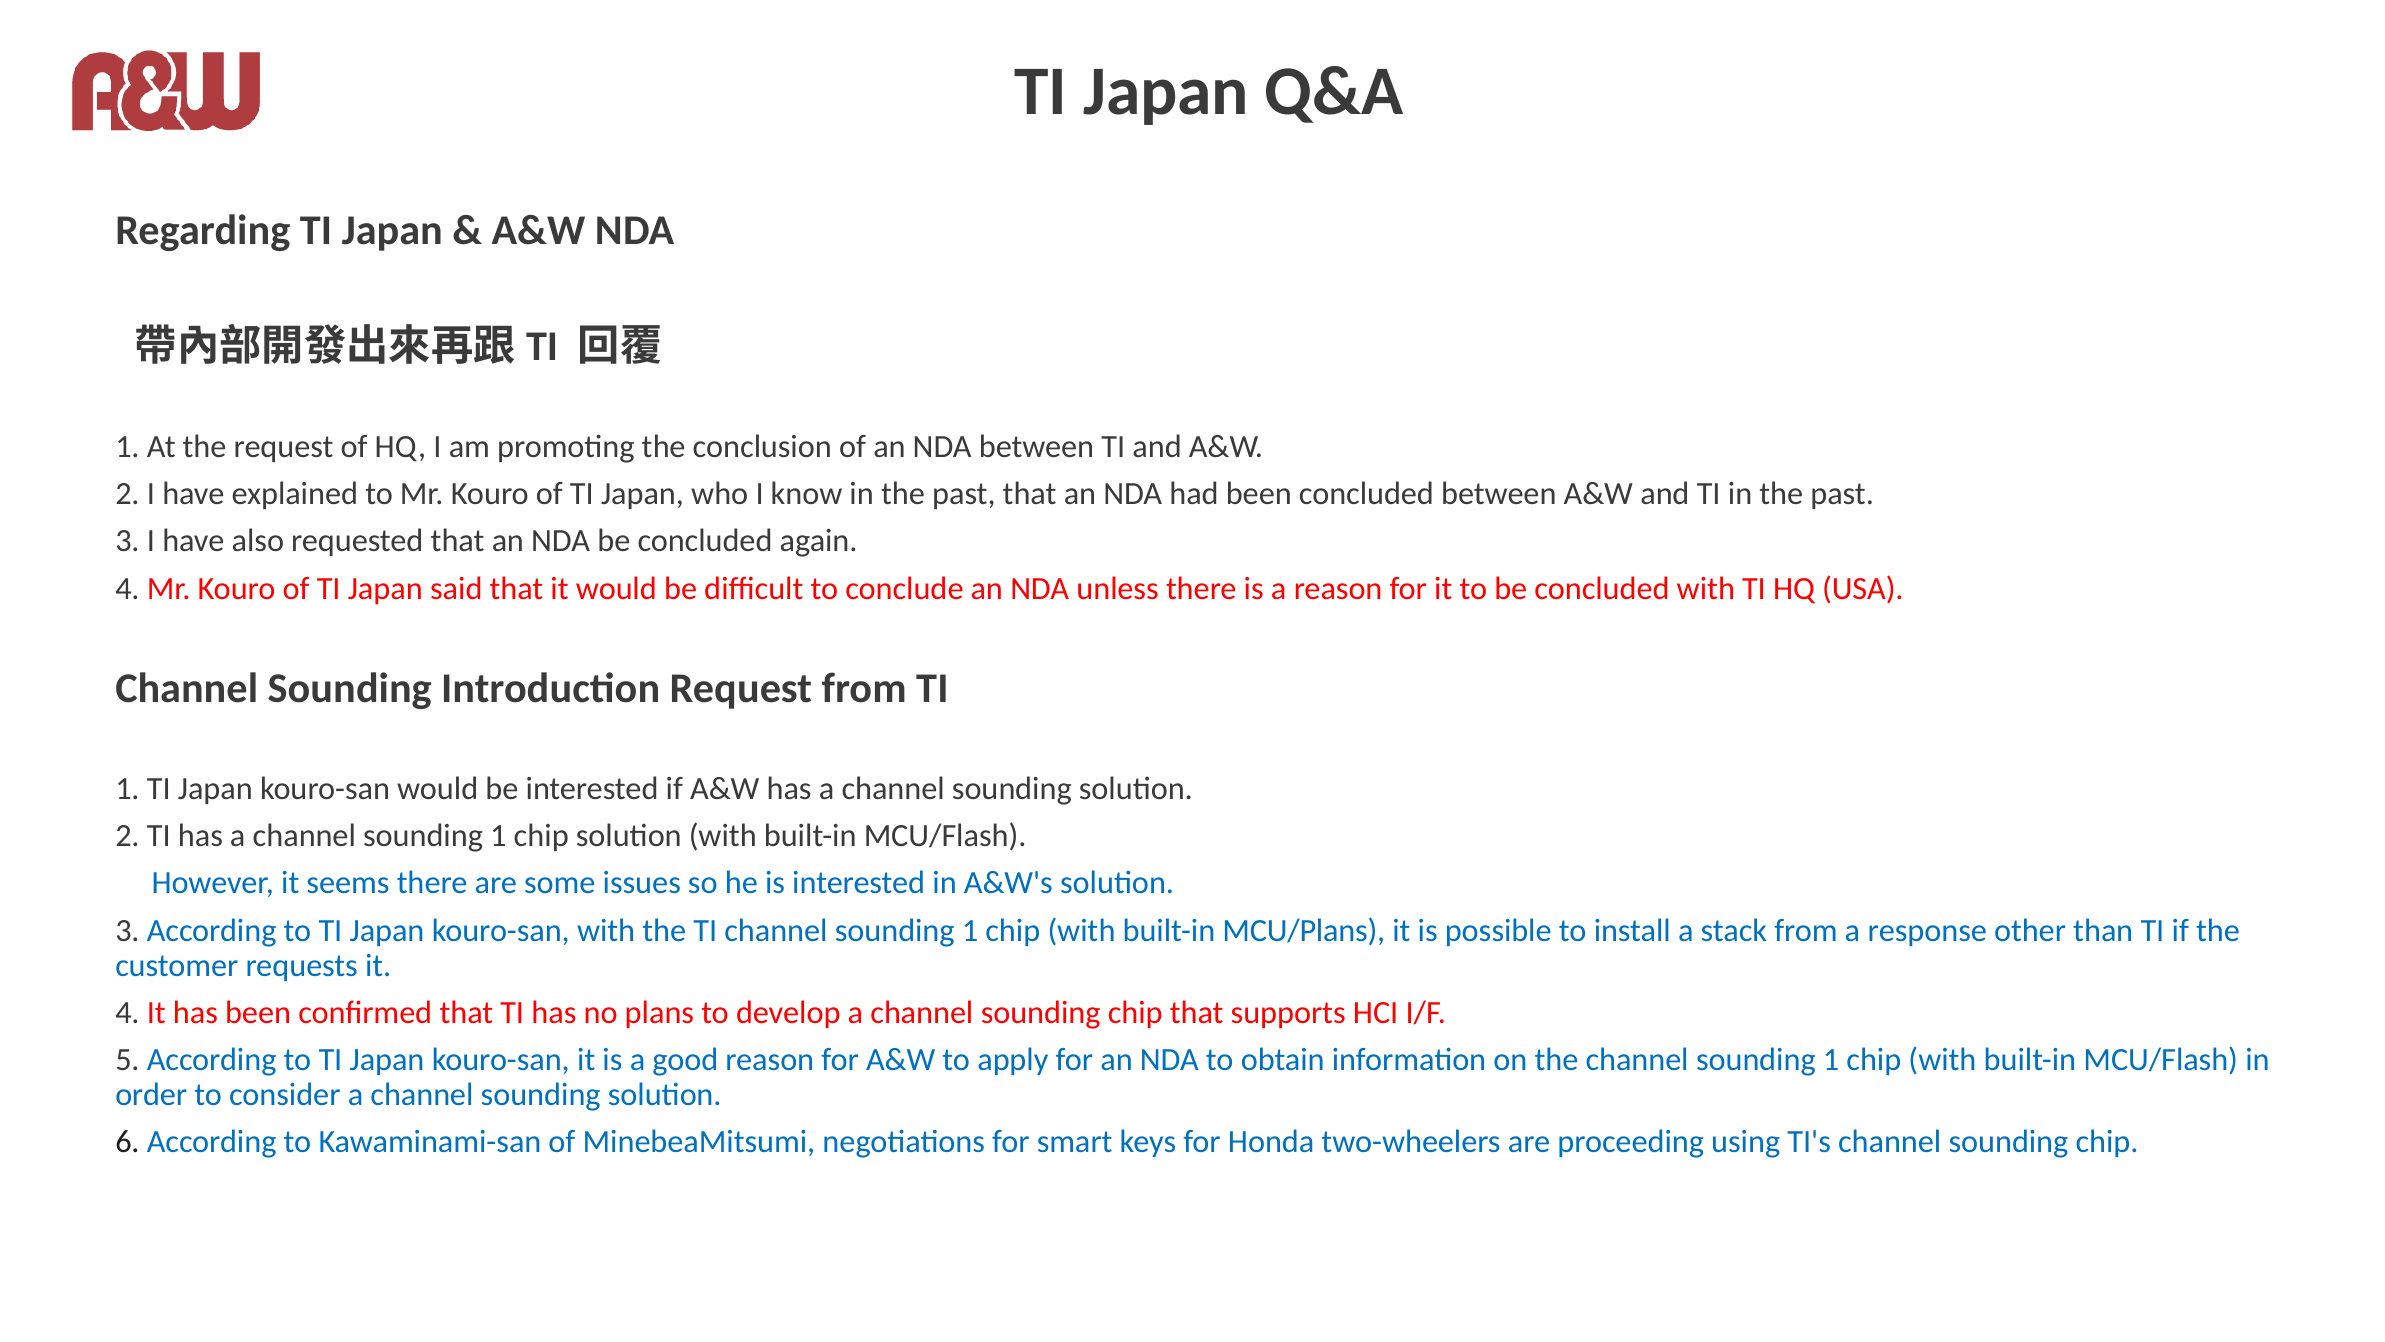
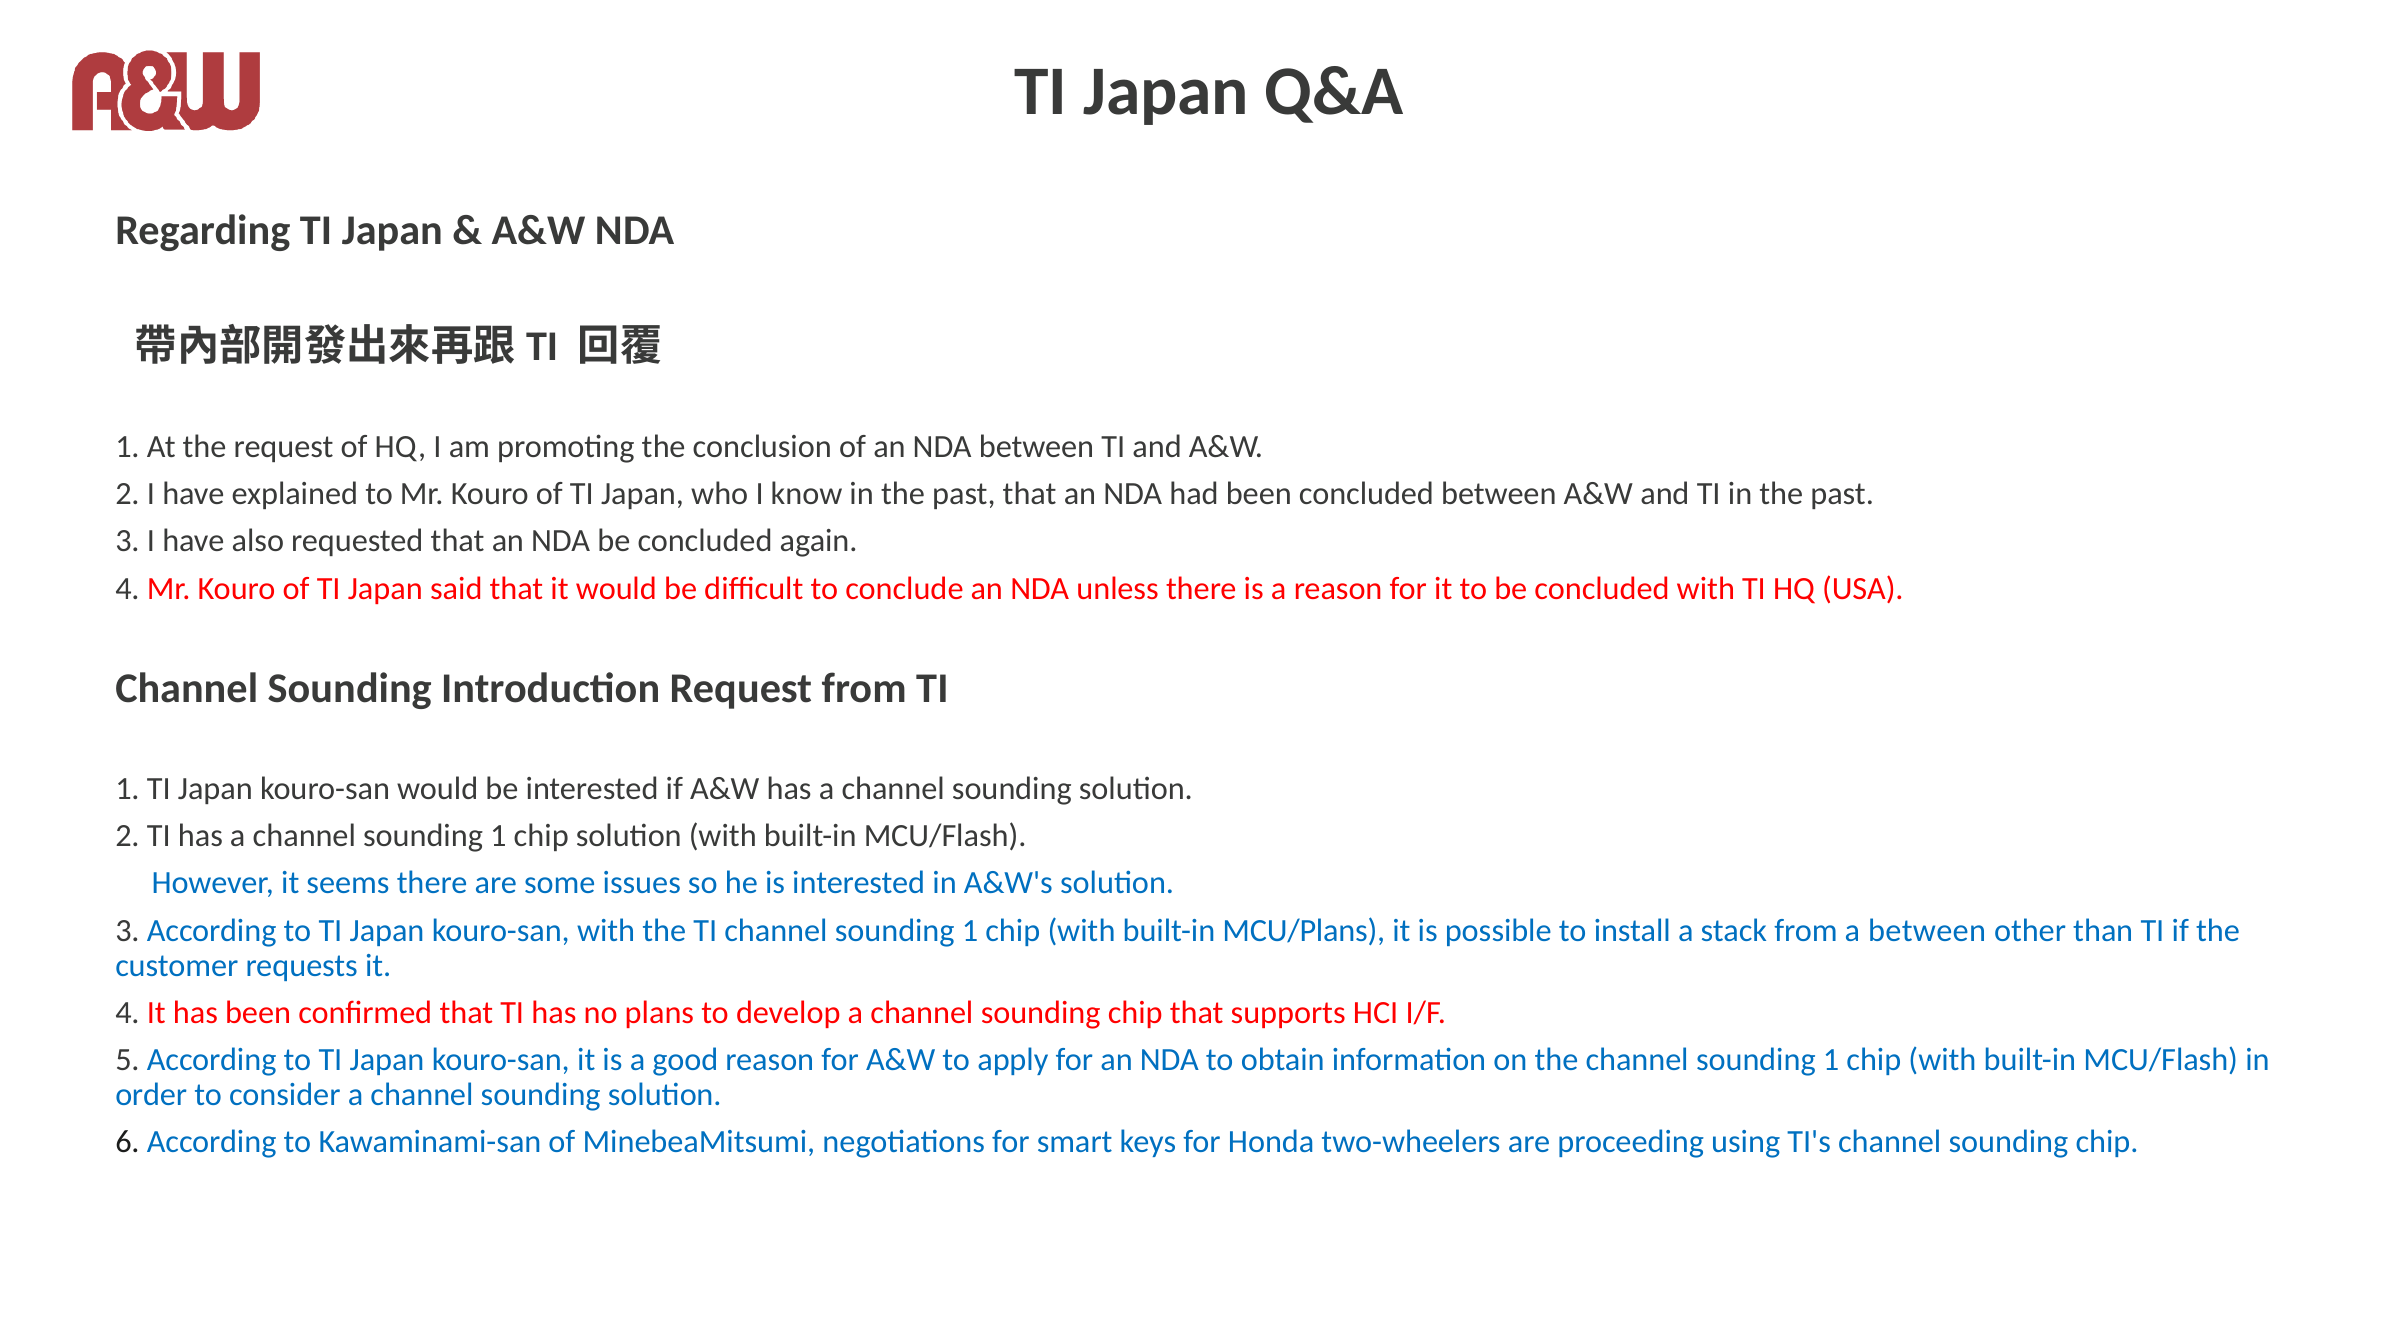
a response: response -> between (1927, 930)
